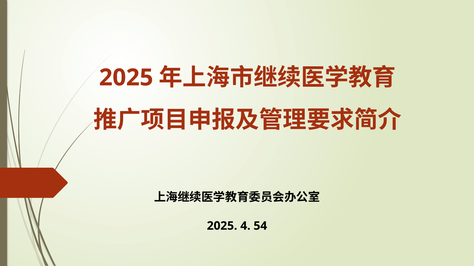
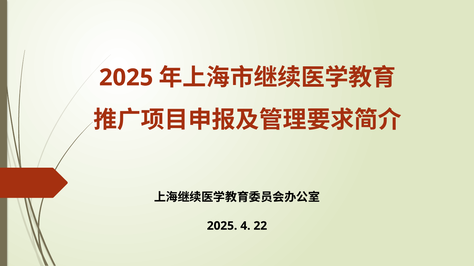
54: 54 -> 22 (260, 226)
